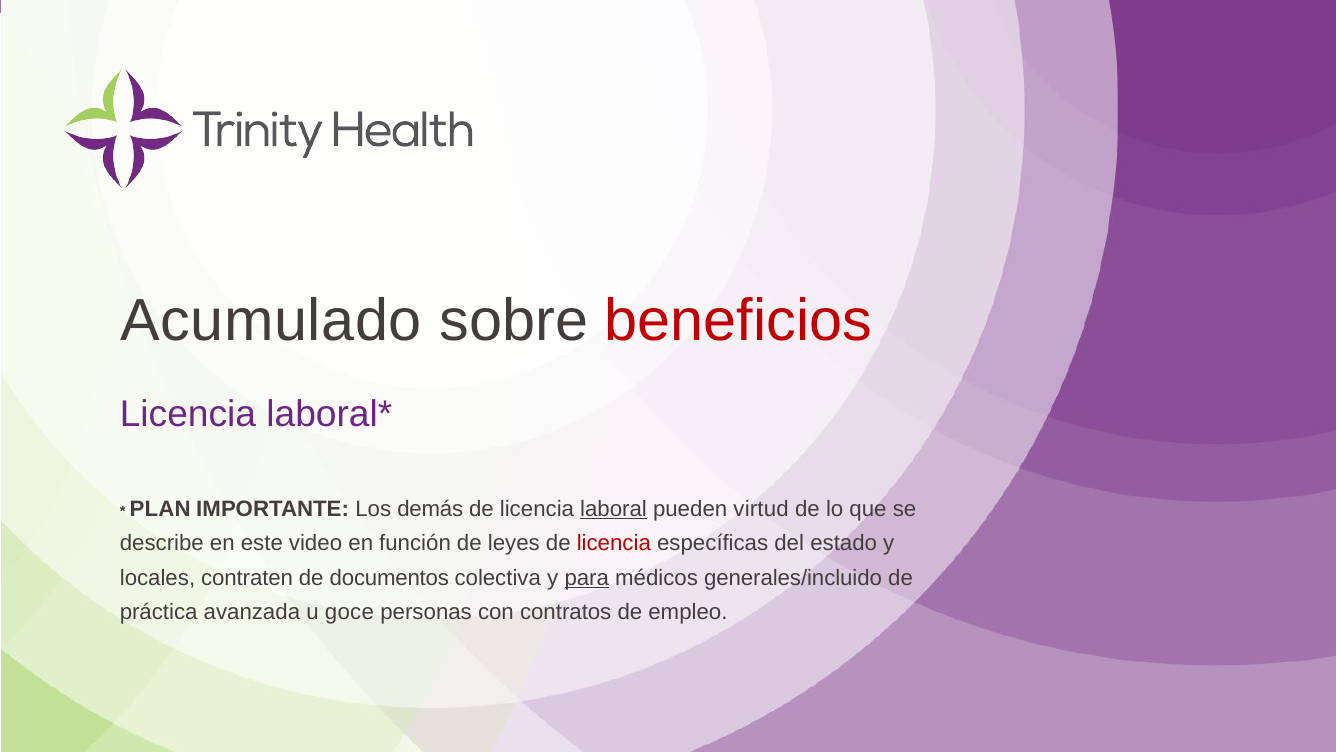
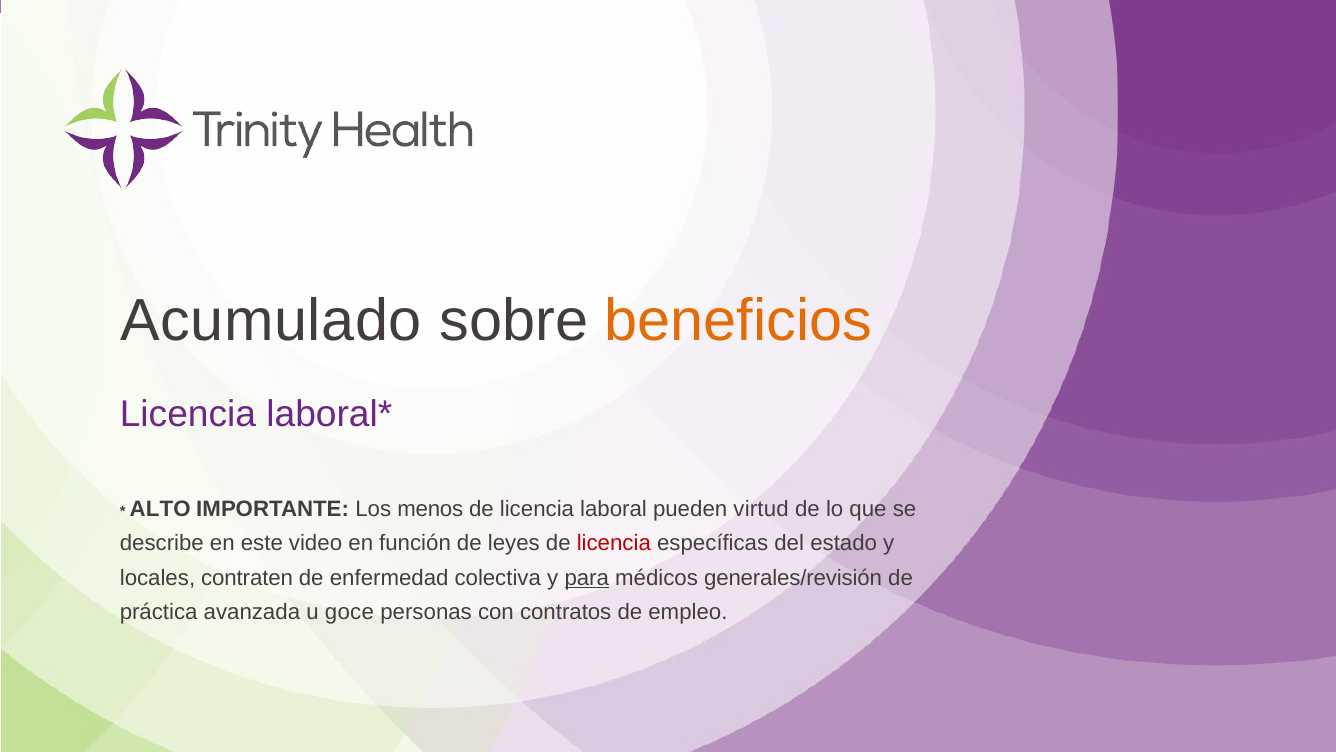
beneficios colour: red -> orange (738, 320)
PLAN: PLAN -> ALTO (160, 509)
demás: demás -> menos (430, 509)
laboral underline: present -> none (614, 509)
documentos: documentos -> enfermedad (389, 577)
generales/incluido: generales/incluido -> generales/revisión (793, 577)
